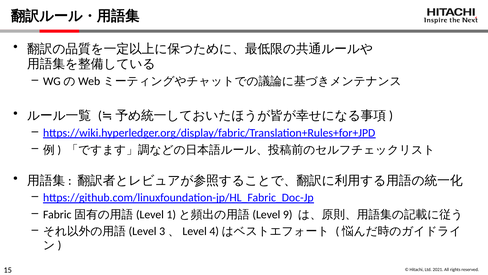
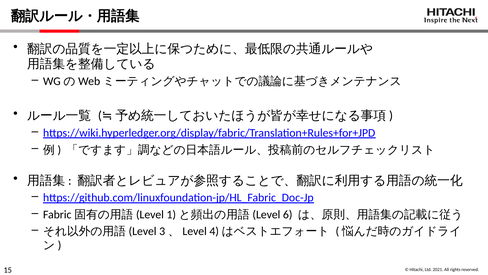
9: 9 -> 6 (288, 214)
